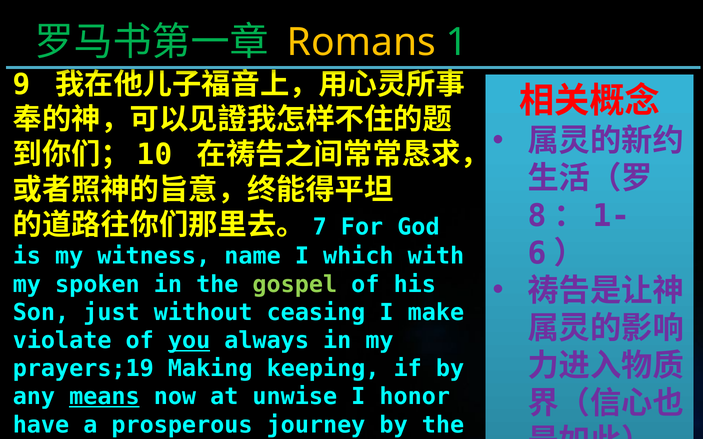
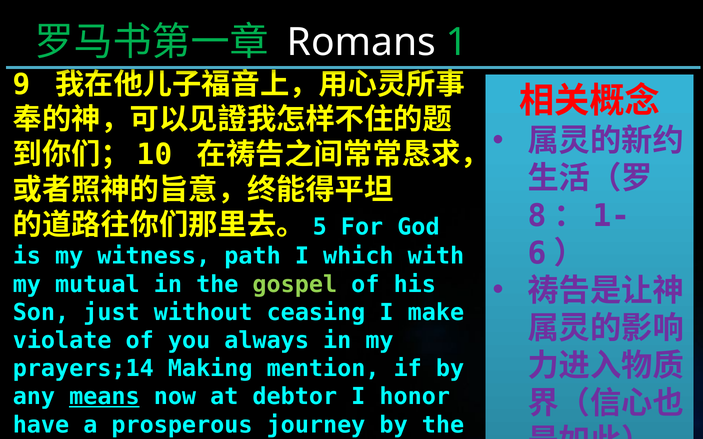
Romans colour: yellow -> white (361, 43)
7: 7 -> 5 (320, 227)
name: name -> path (253, 256)
spoken: spoken -> mutual (97, 285)
you underline: present -> none (189, 341)
prayers;19: prayers;19 -> prayers;14 (83, 369)
keeping: keeping -> mention (323, 369)
unwise: unwise -> debtor (295, 397)
